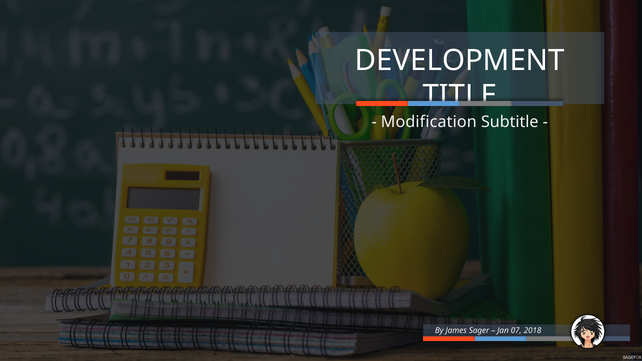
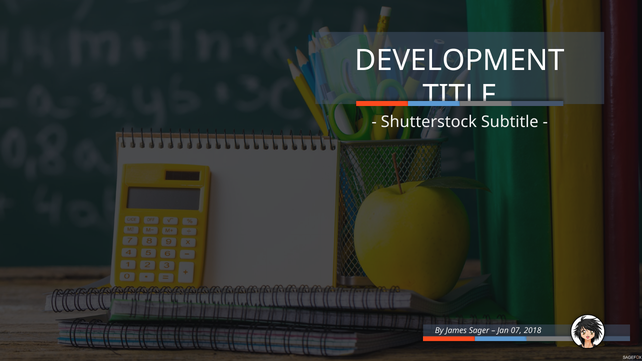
Modification: Modification -> Shutterstock (429, 122)
